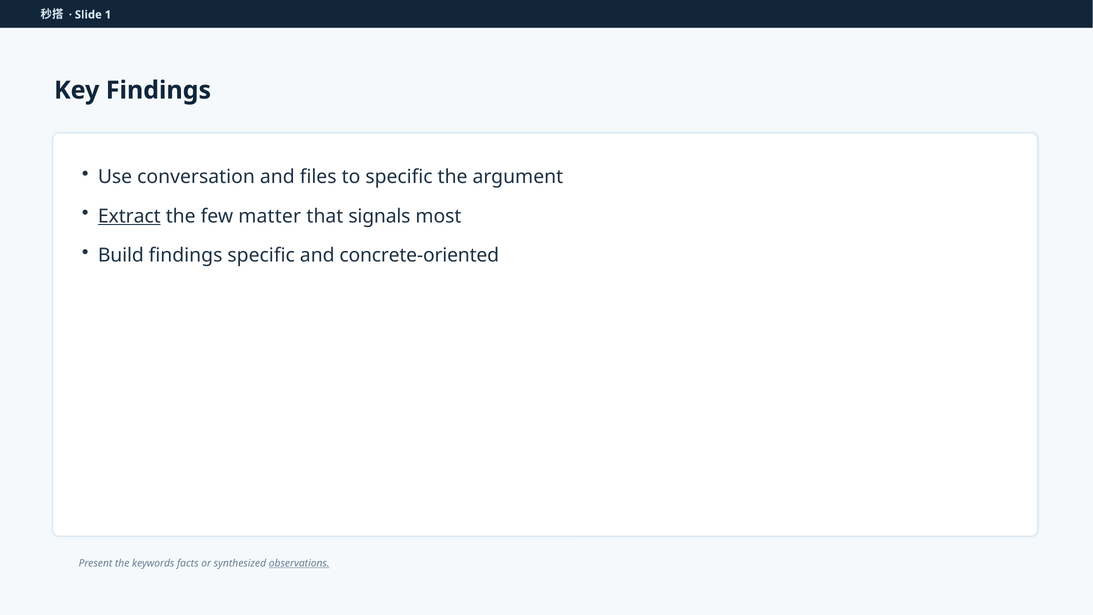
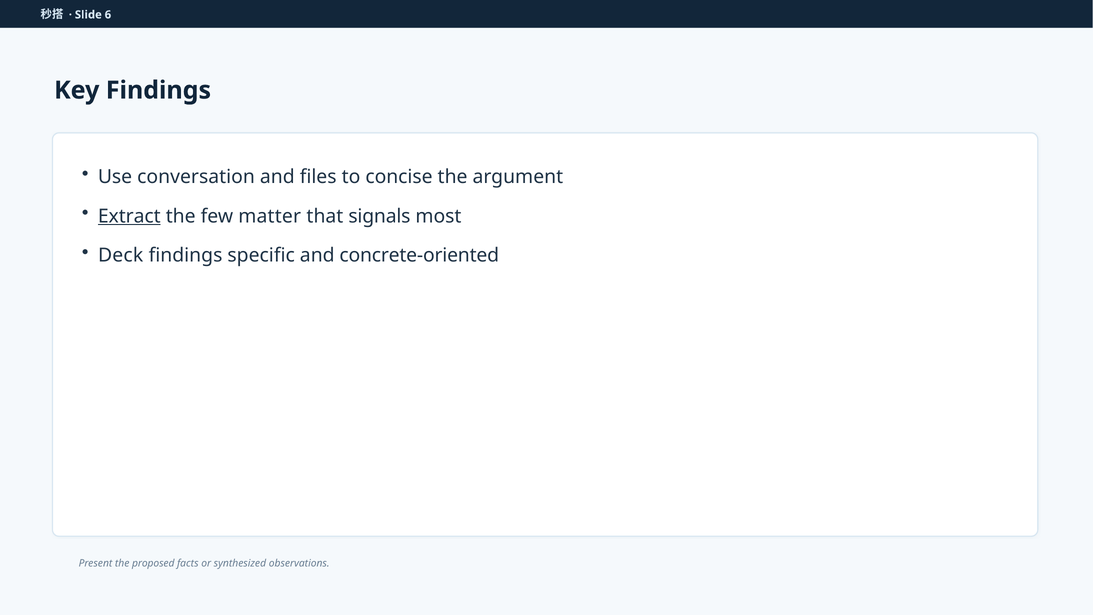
1: 1 -> 6 (108, 15)
to specific: specific -> concise (399, 177)
Build: Build -> Deck (121, 255)
keywords: keywords -> proposed (153, 563)
observations underline: present -> none (299, 563)
